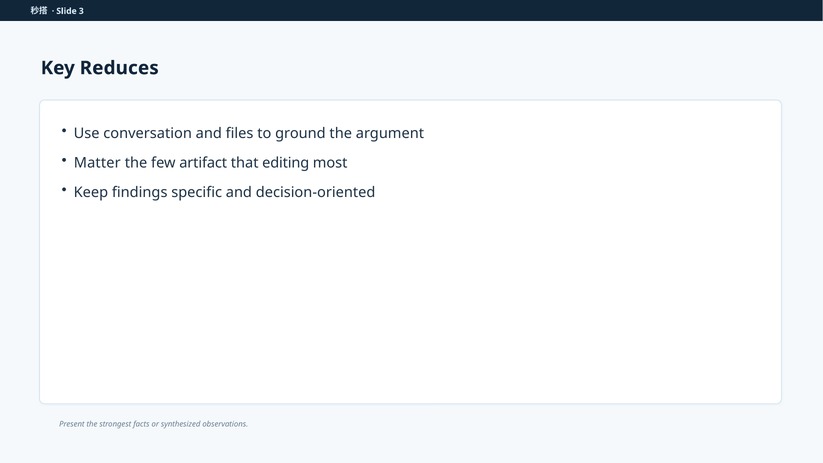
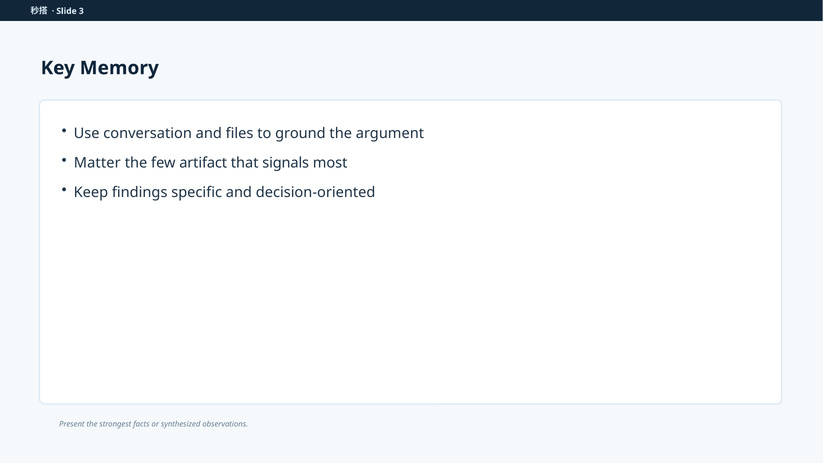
Reduces: Reduces -> Memory (119, 68)
editing: editing -> signals (286, 163)
